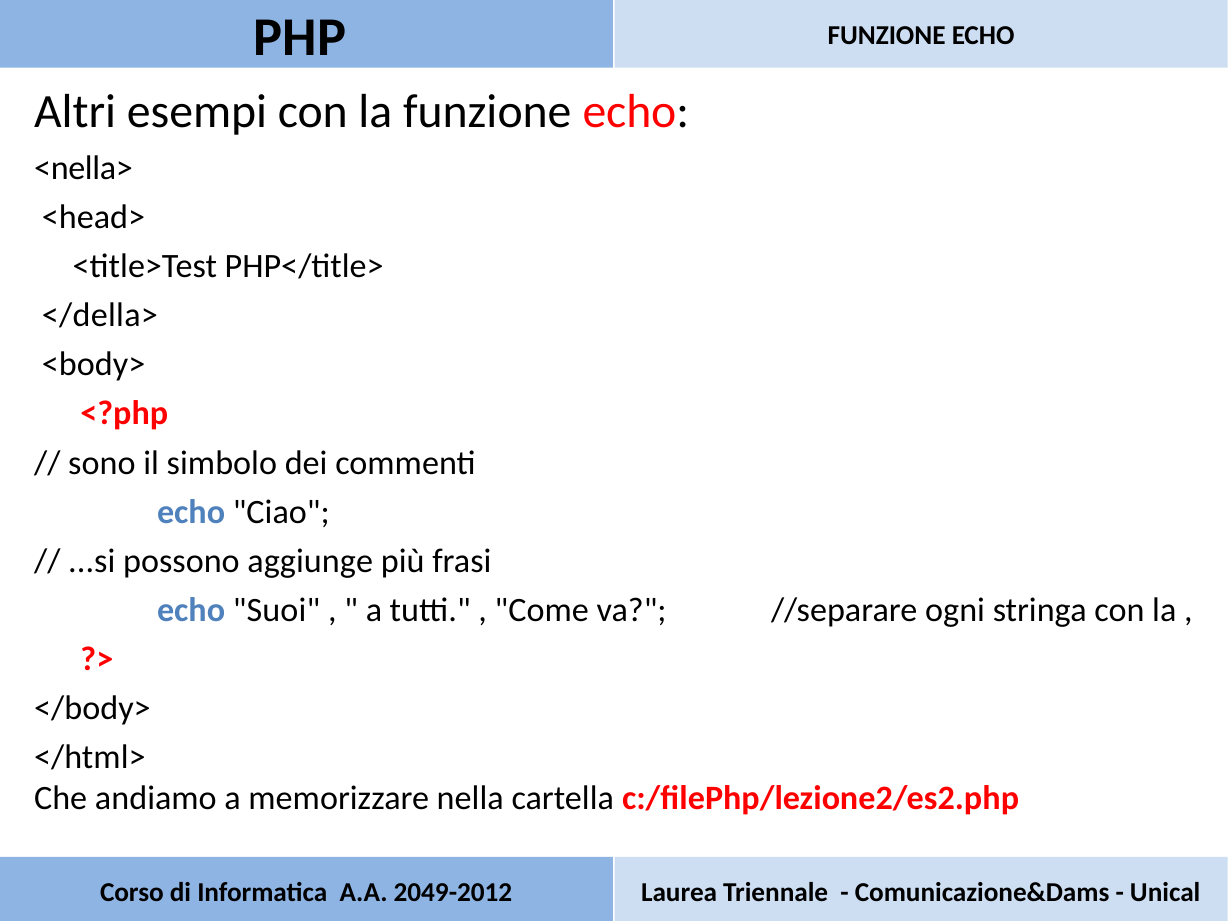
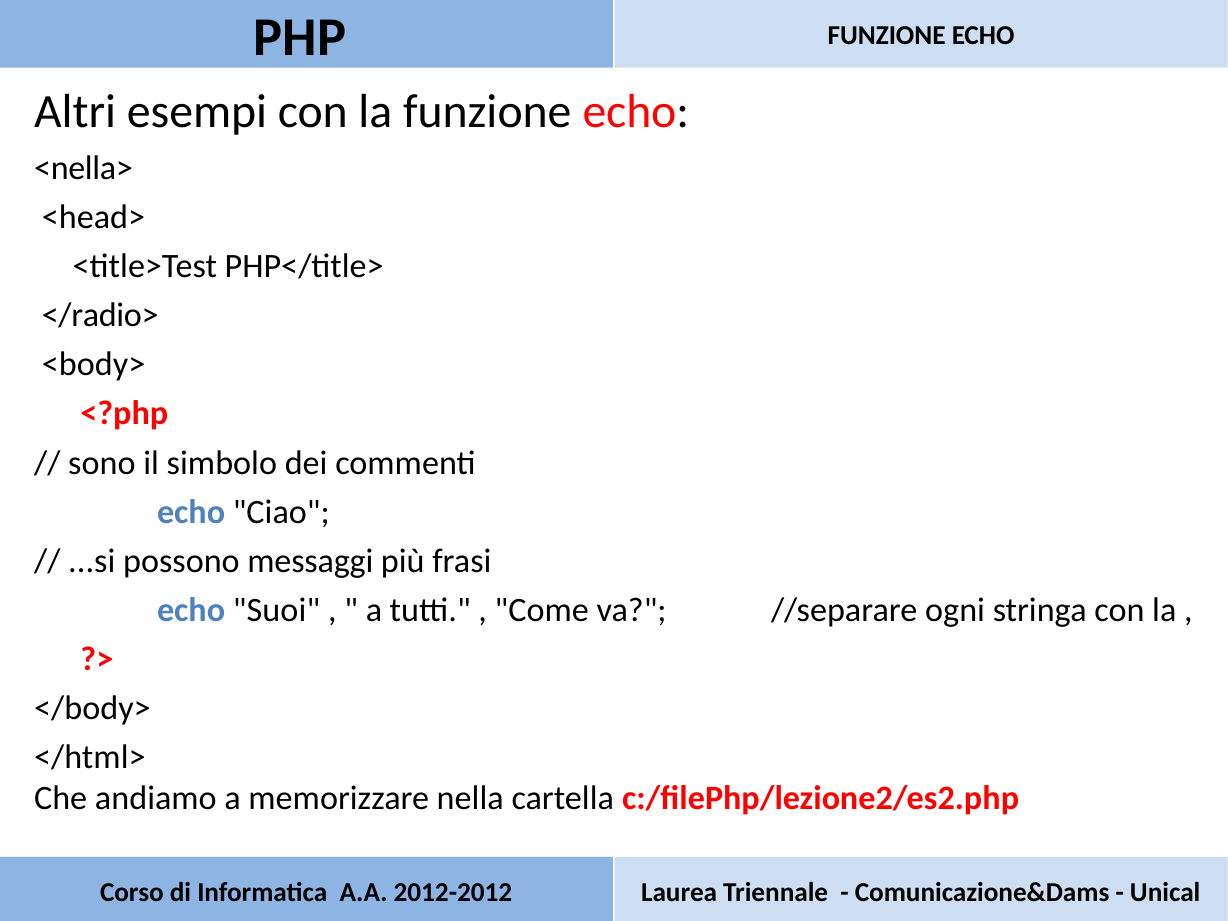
</della>: </della> -> </radio> (100, 315)
aggiunge: aggiunge -> messaggi (310, 561)
2049-2012: 2049-2012 -> 2012-2012 (453, 893)
